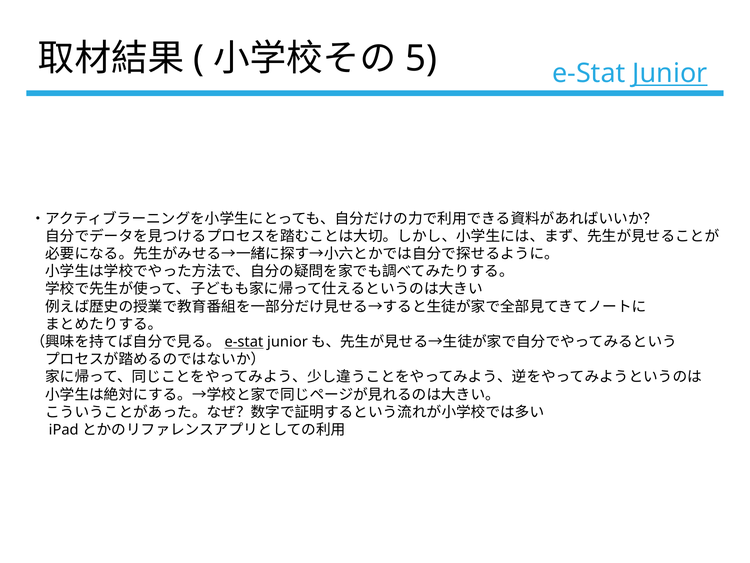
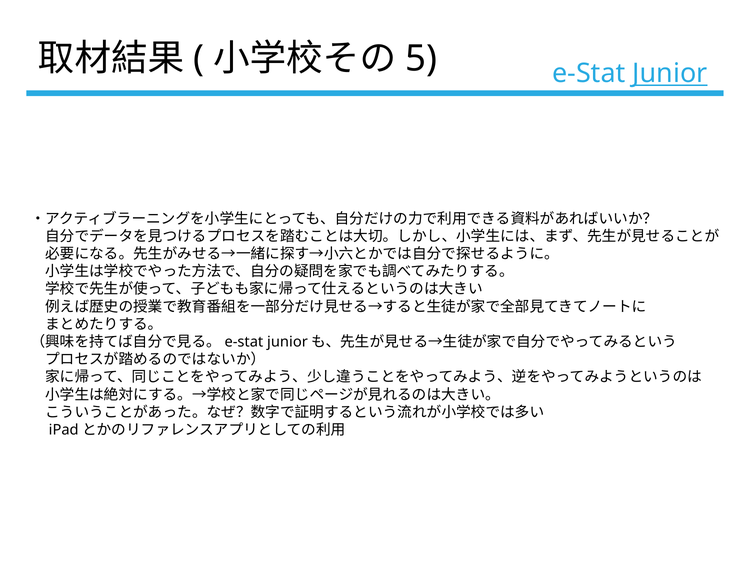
e-stat underline: present -> none (244, 342)
